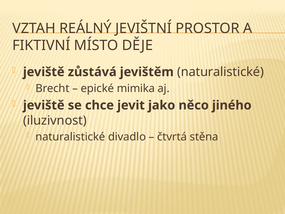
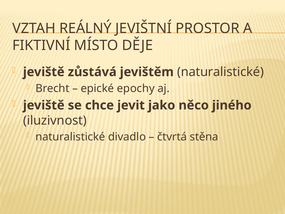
mimika: mimika -> epochy (136, 88)
